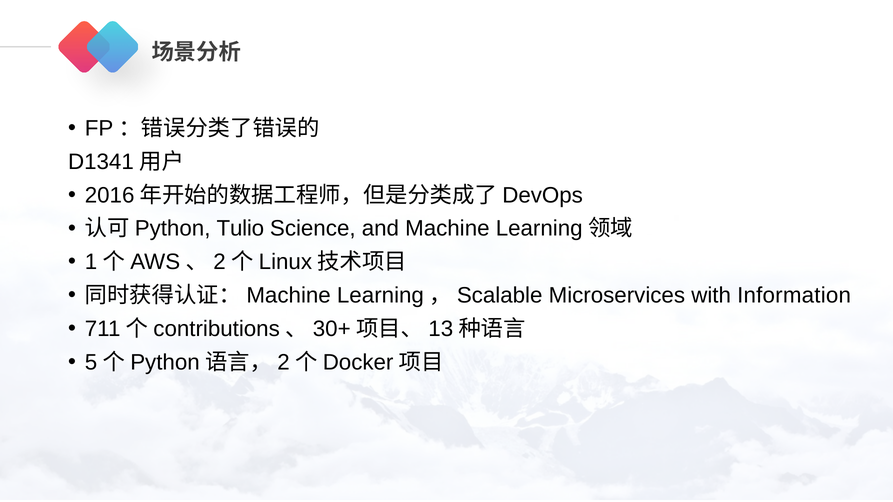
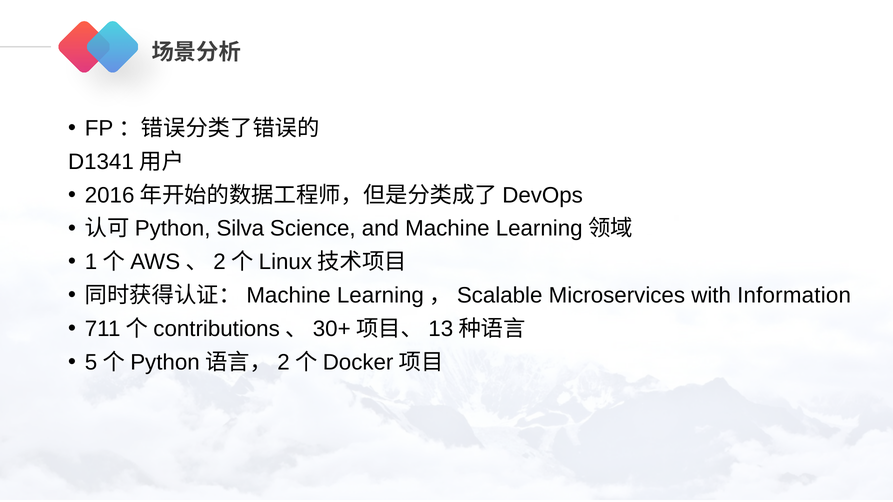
Tulio: Tulio -> Silva (240, 229)
